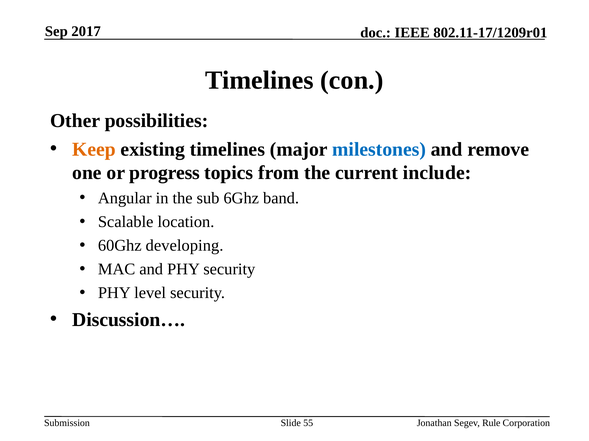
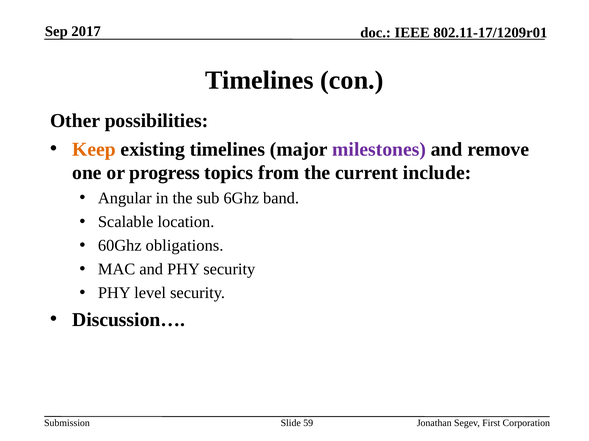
milestones colour: blue -> purple (379, 150)
developing: developing -> obligations (185, 246)
55: 55 -> 59 (308, 424)
Rule: Rule -> First (491, 424)
